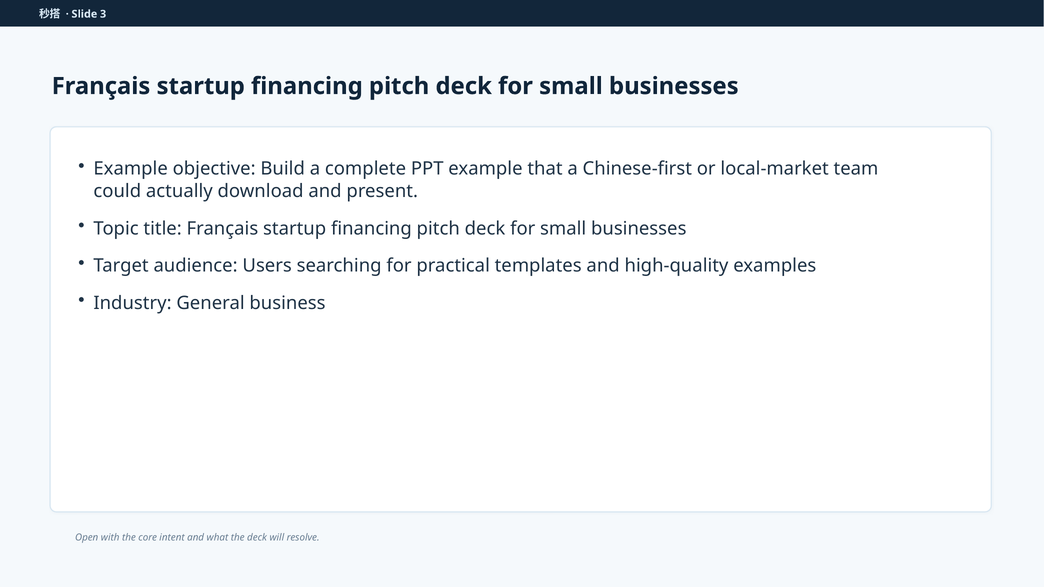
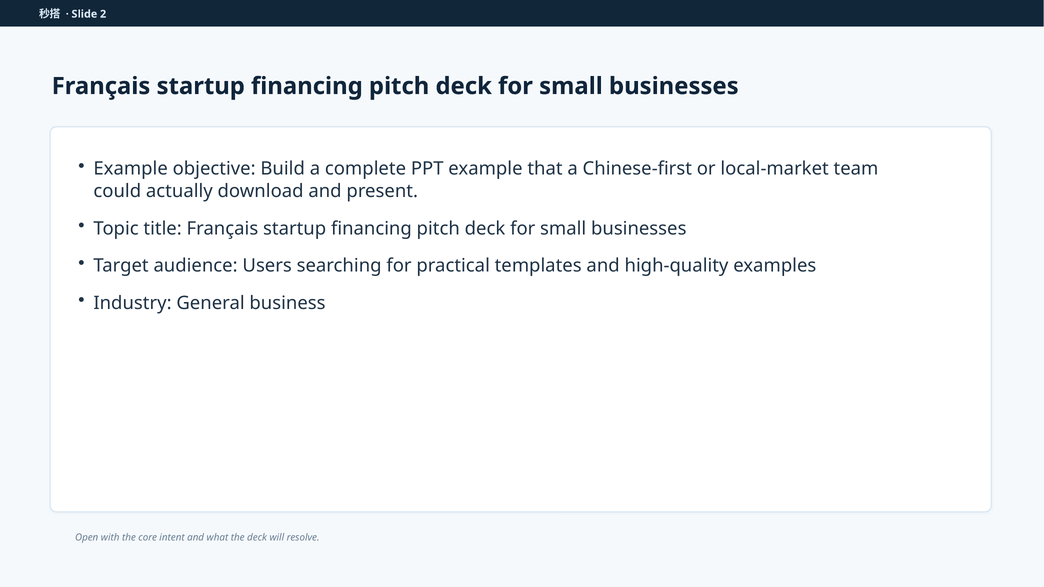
3: 3 -> 2 (103, 14)
